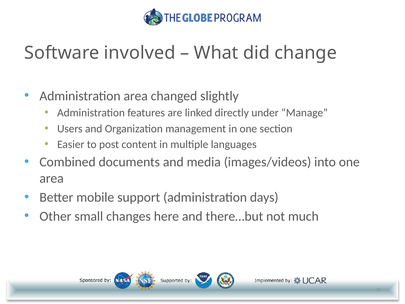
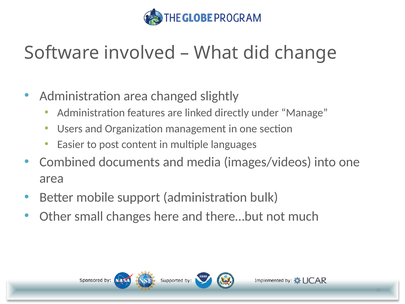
days: days -> bulk (264, 197)
